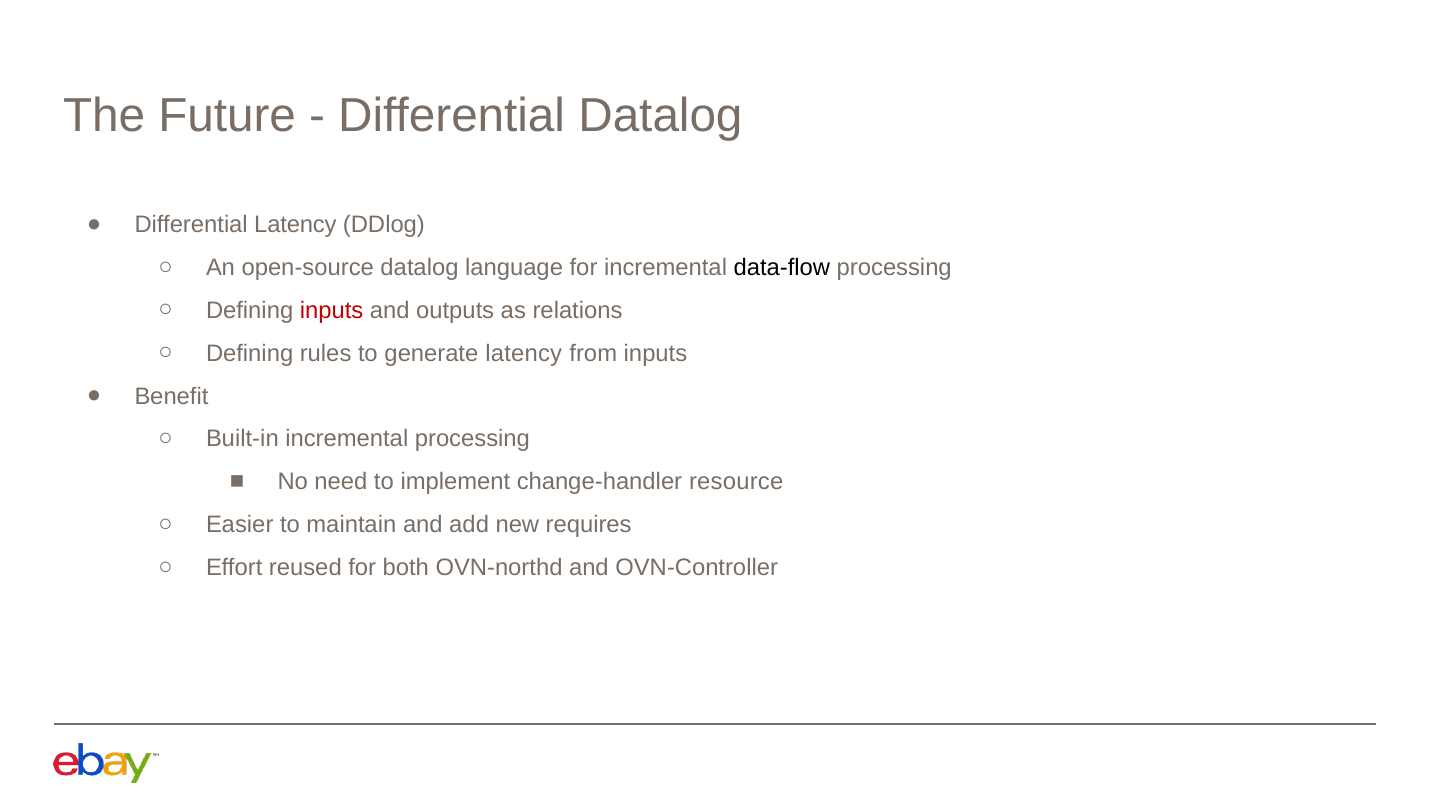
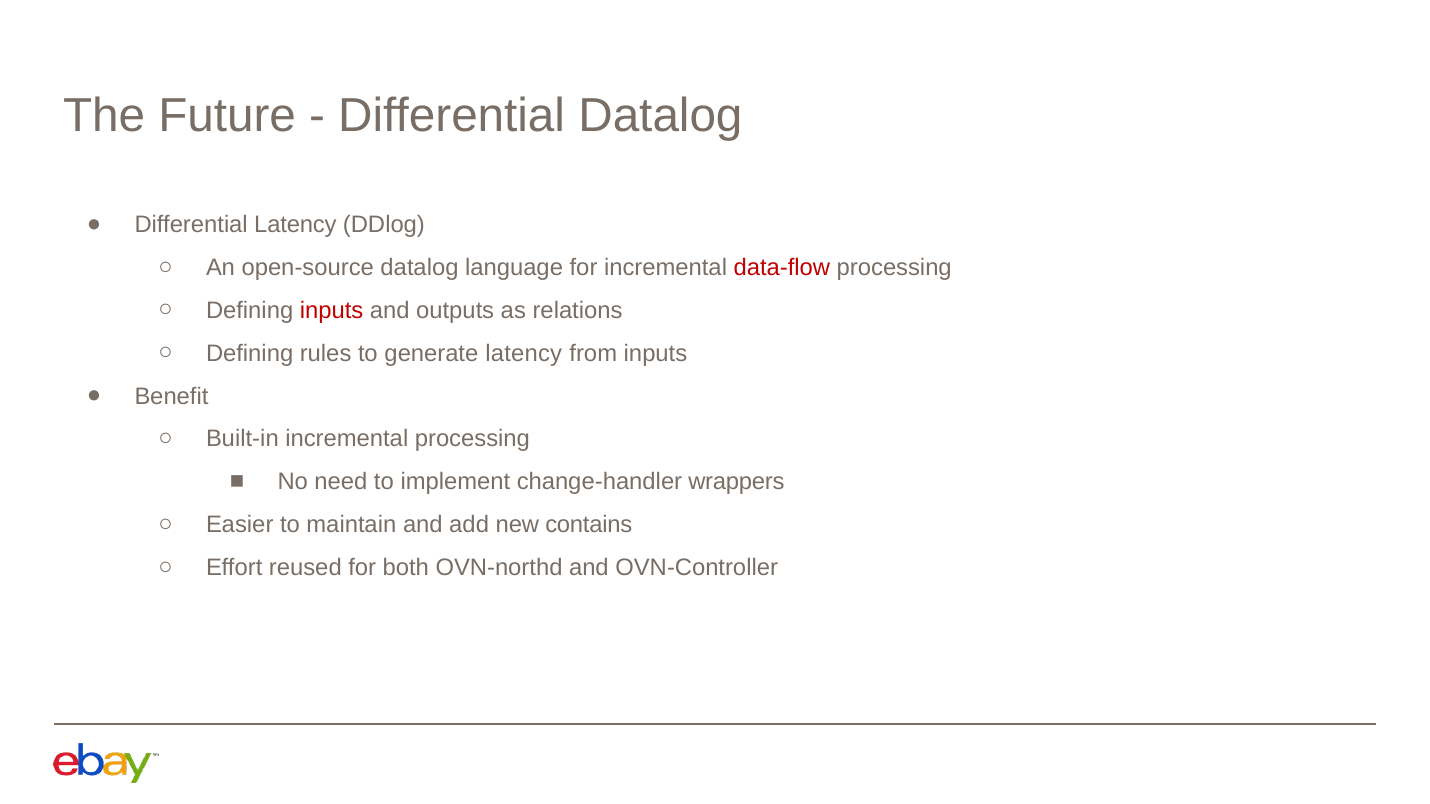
data-flow colour: black -> red (782, 268)
resource: resource -> wrappers (736, 482)
requires: requires -> contains (589, 525)
